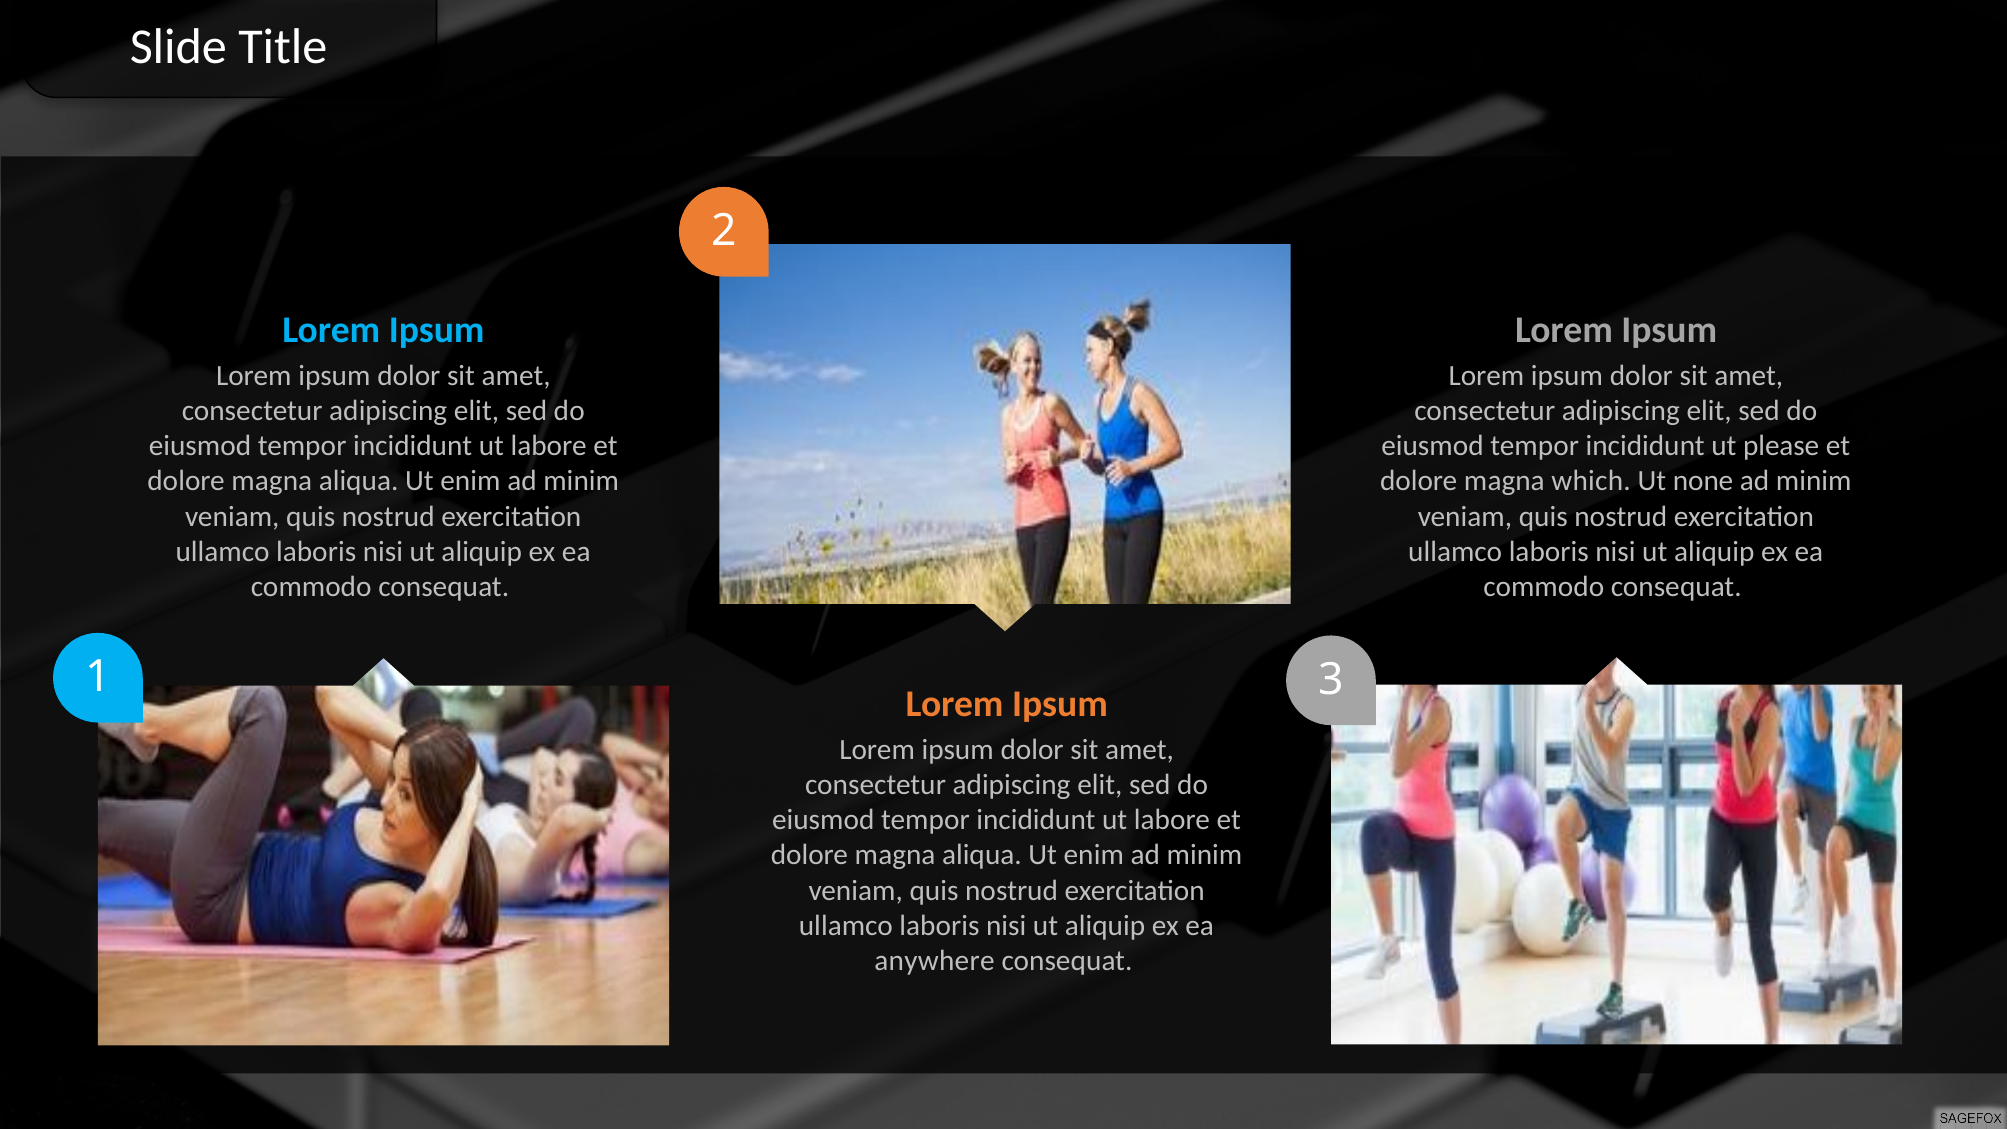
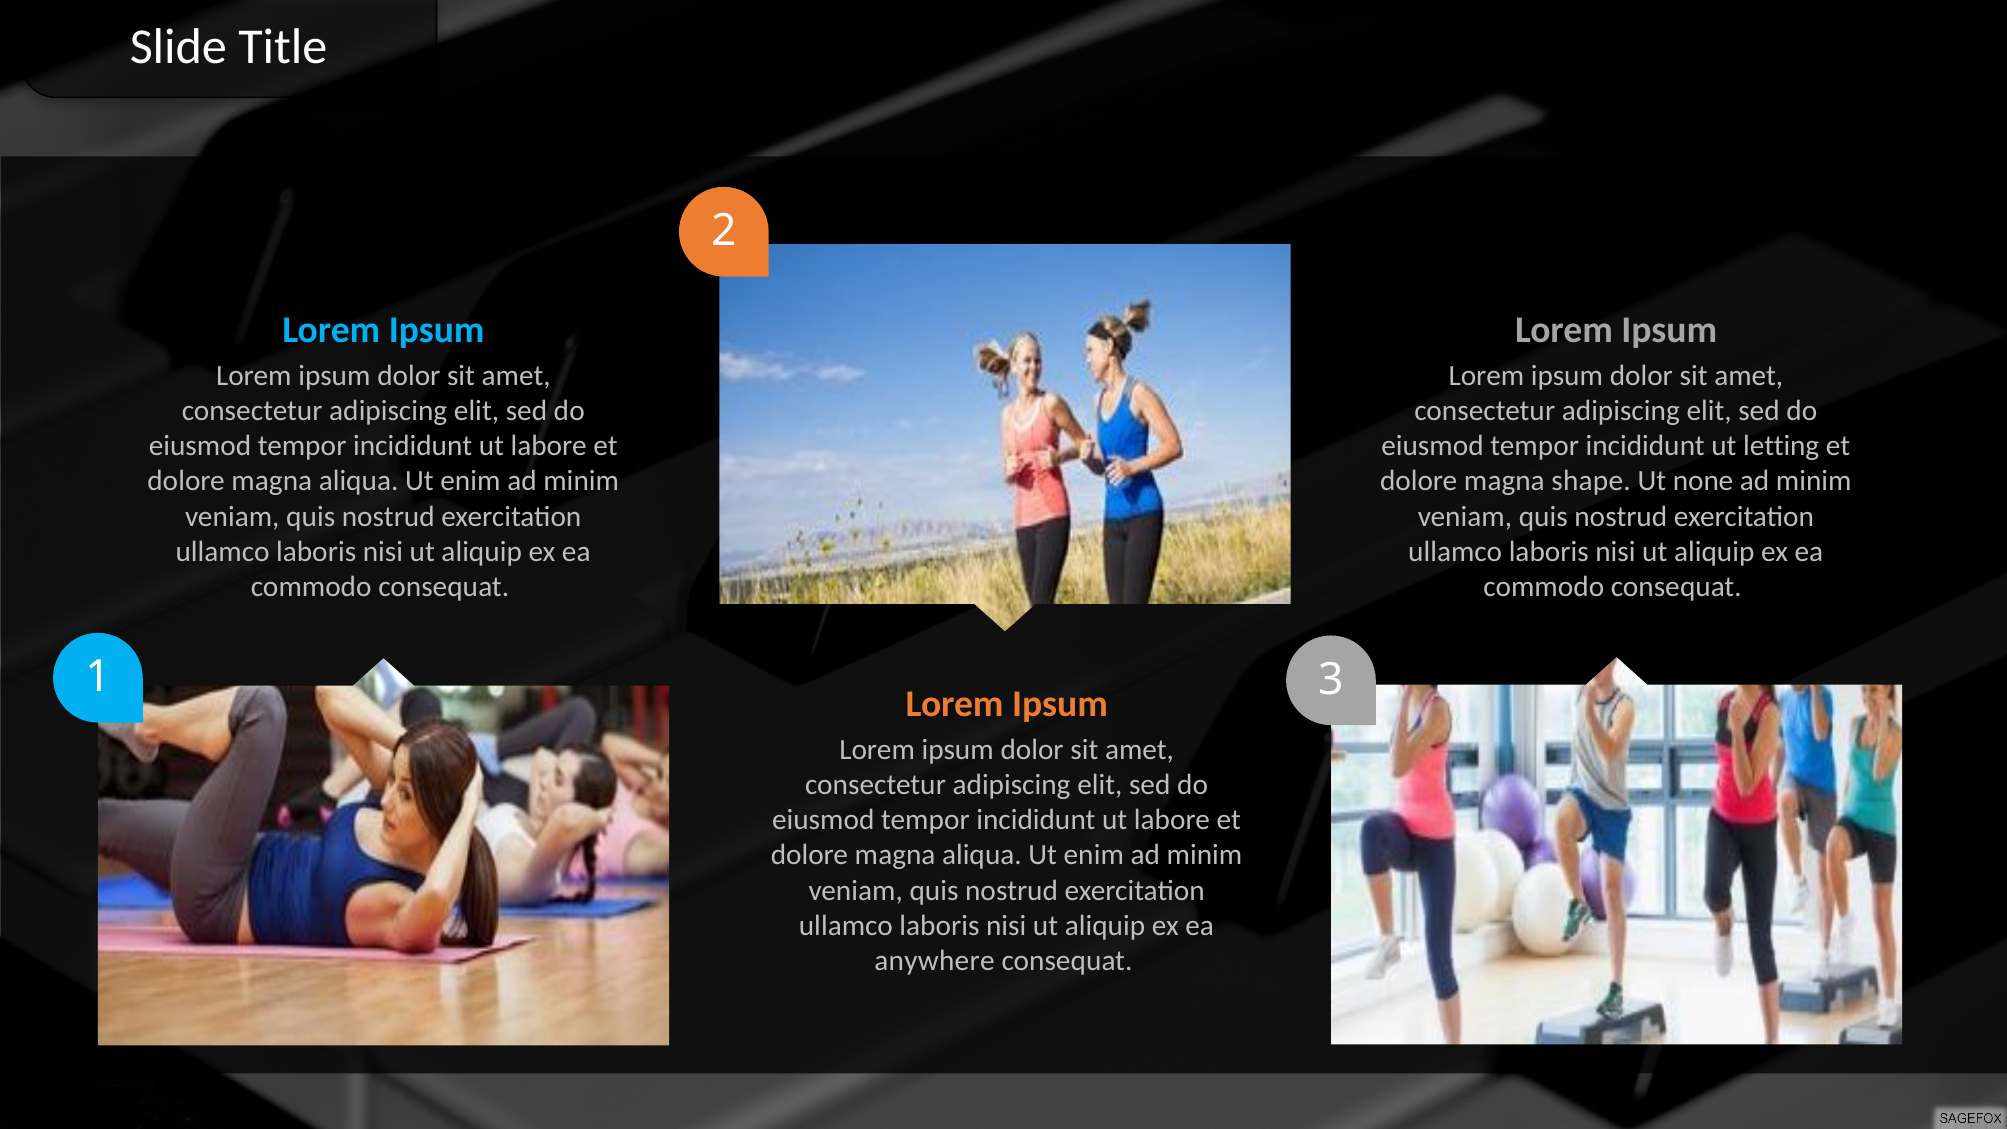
please: please -> letting (1781, 446)
which: which -> shape (1591, 481)
